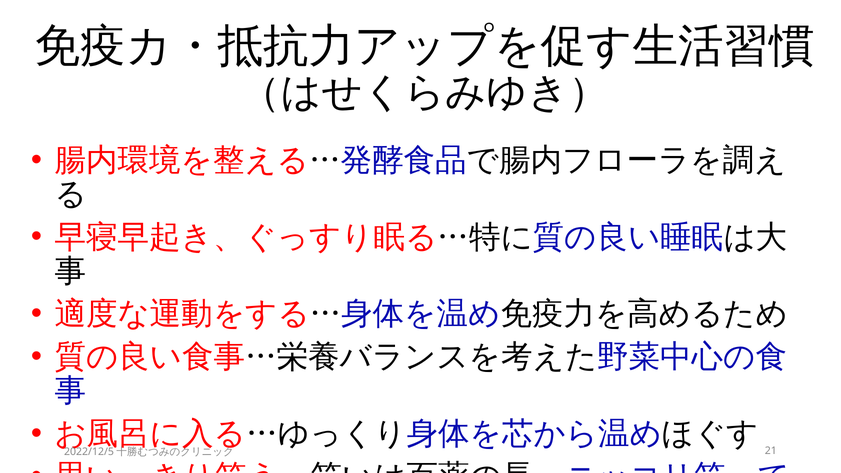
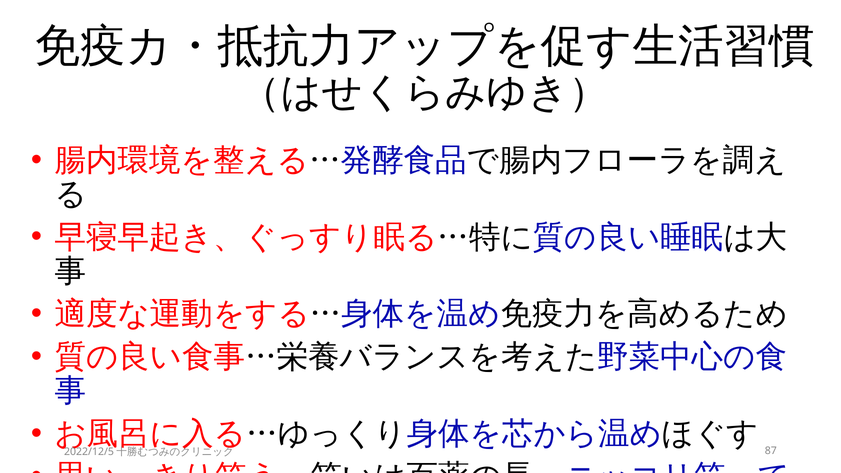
21: 21 -> 87 (771, 451)
